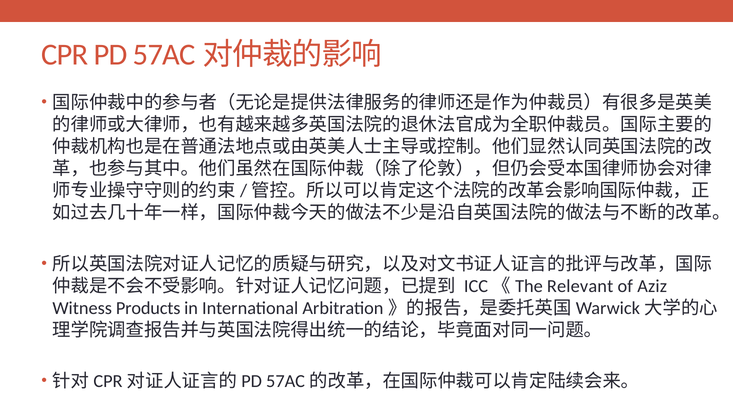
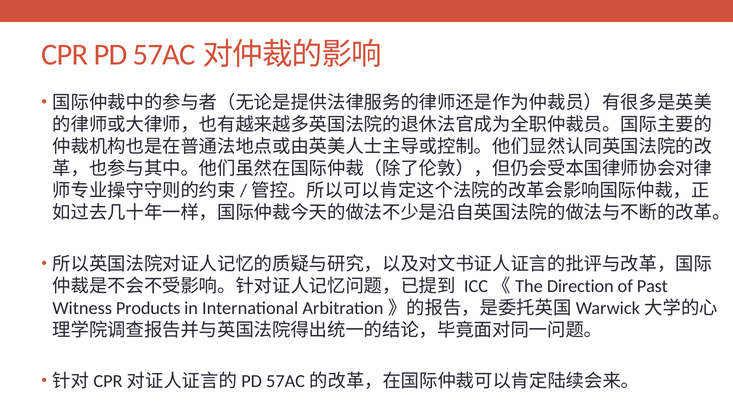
Relevant: Relevant -> Direction (580, 286)
Aziz: Aziz -> Past (652, 286)
